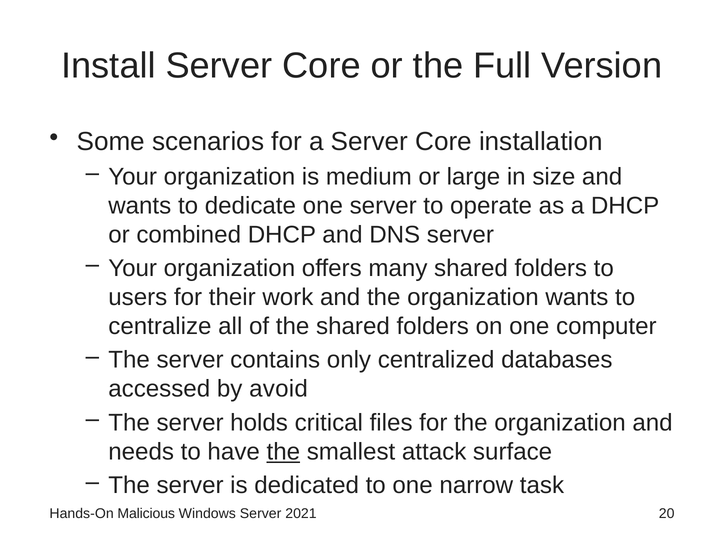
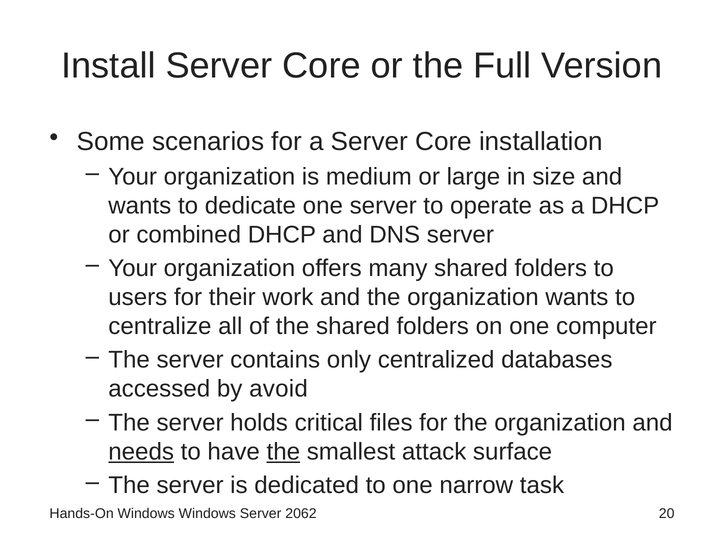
needs underline: none -> present (141, 452)
Hands-On Malicious: Malicious -> Windows (146, 514)
2021: 2021 -> 2062 (301, 514)
